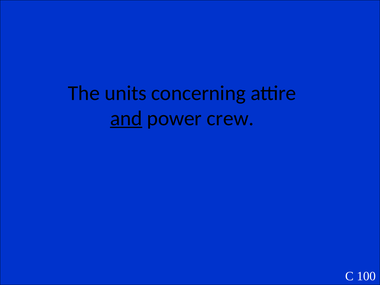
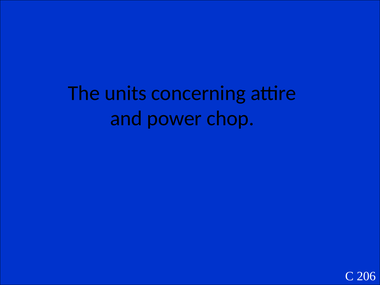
and underline: present -> none (126, 118)
crew: crew -> chop (230, 118)
100: 100 -> 206 (366, 276)
